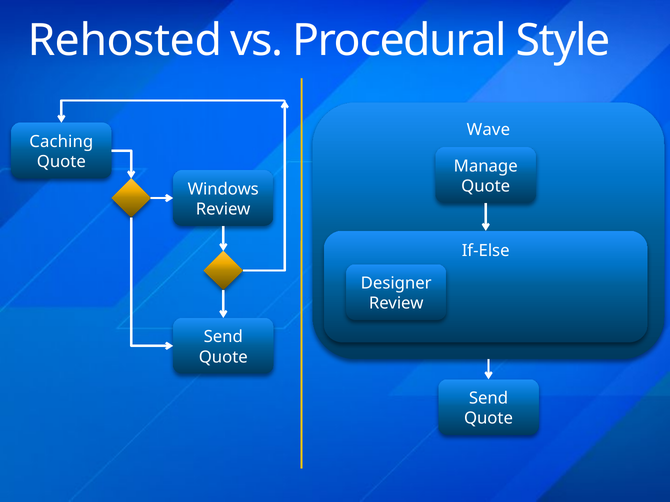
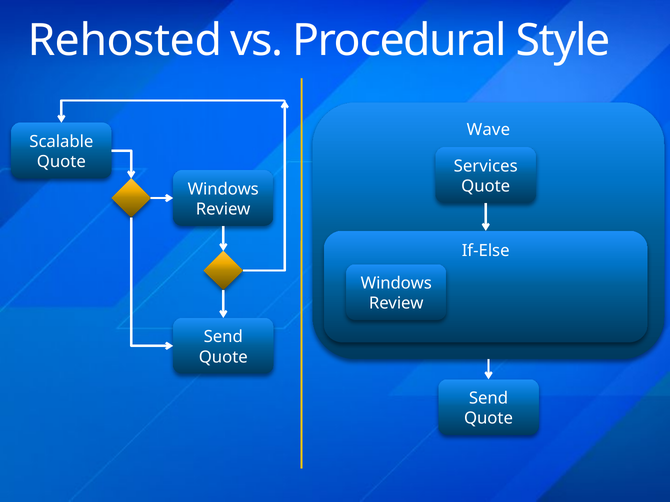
Caching: Caching -> Scalable (61, 142)
Manage: Manage -> Services (486, 166)
Designer: Designer -> Windows (396, 284)
